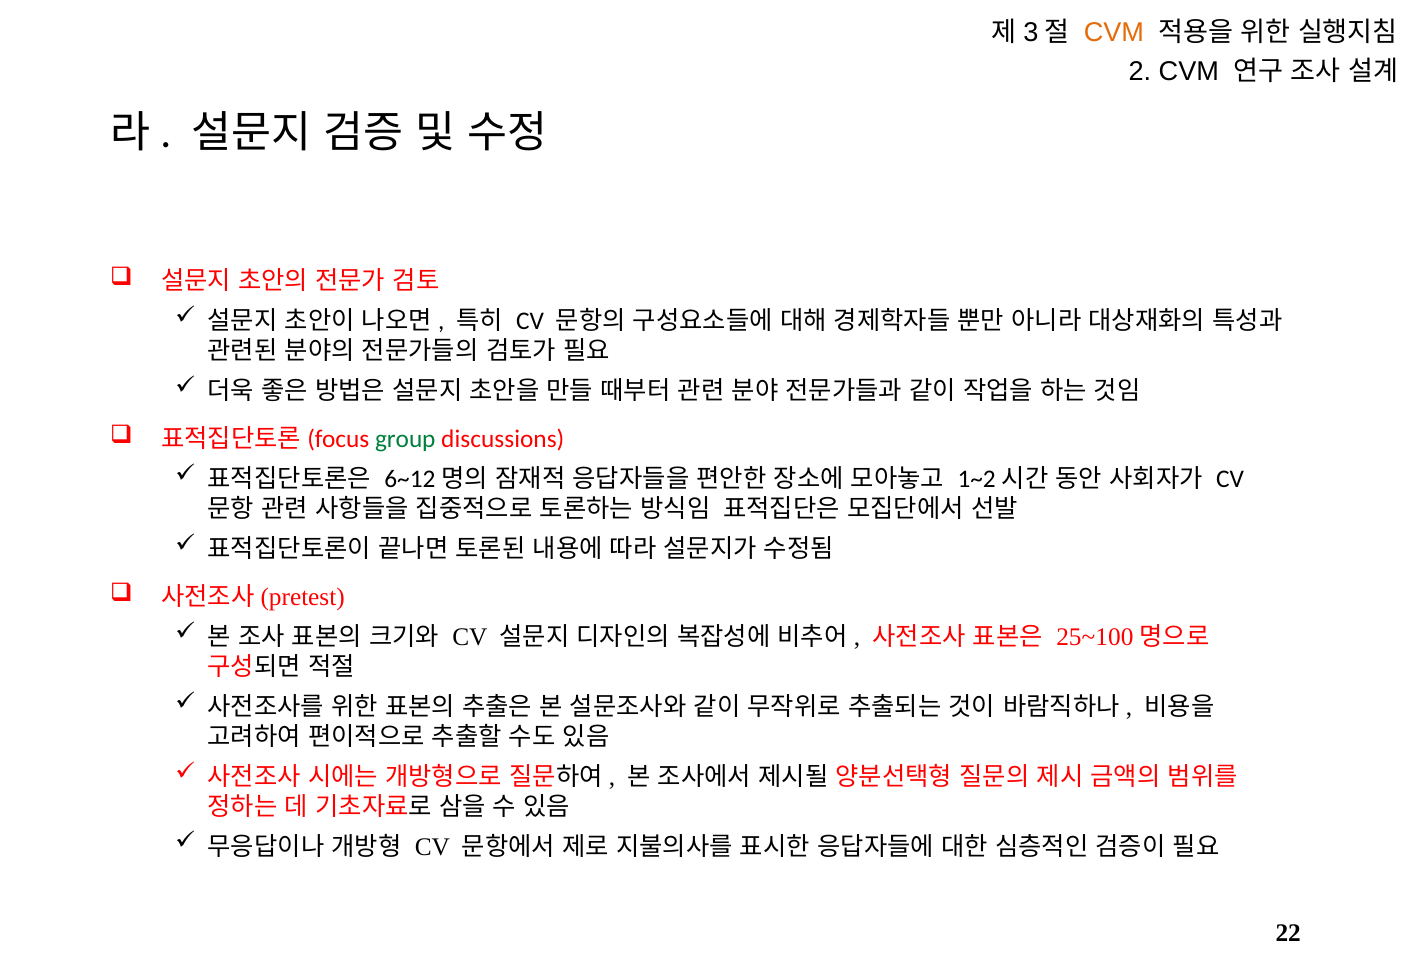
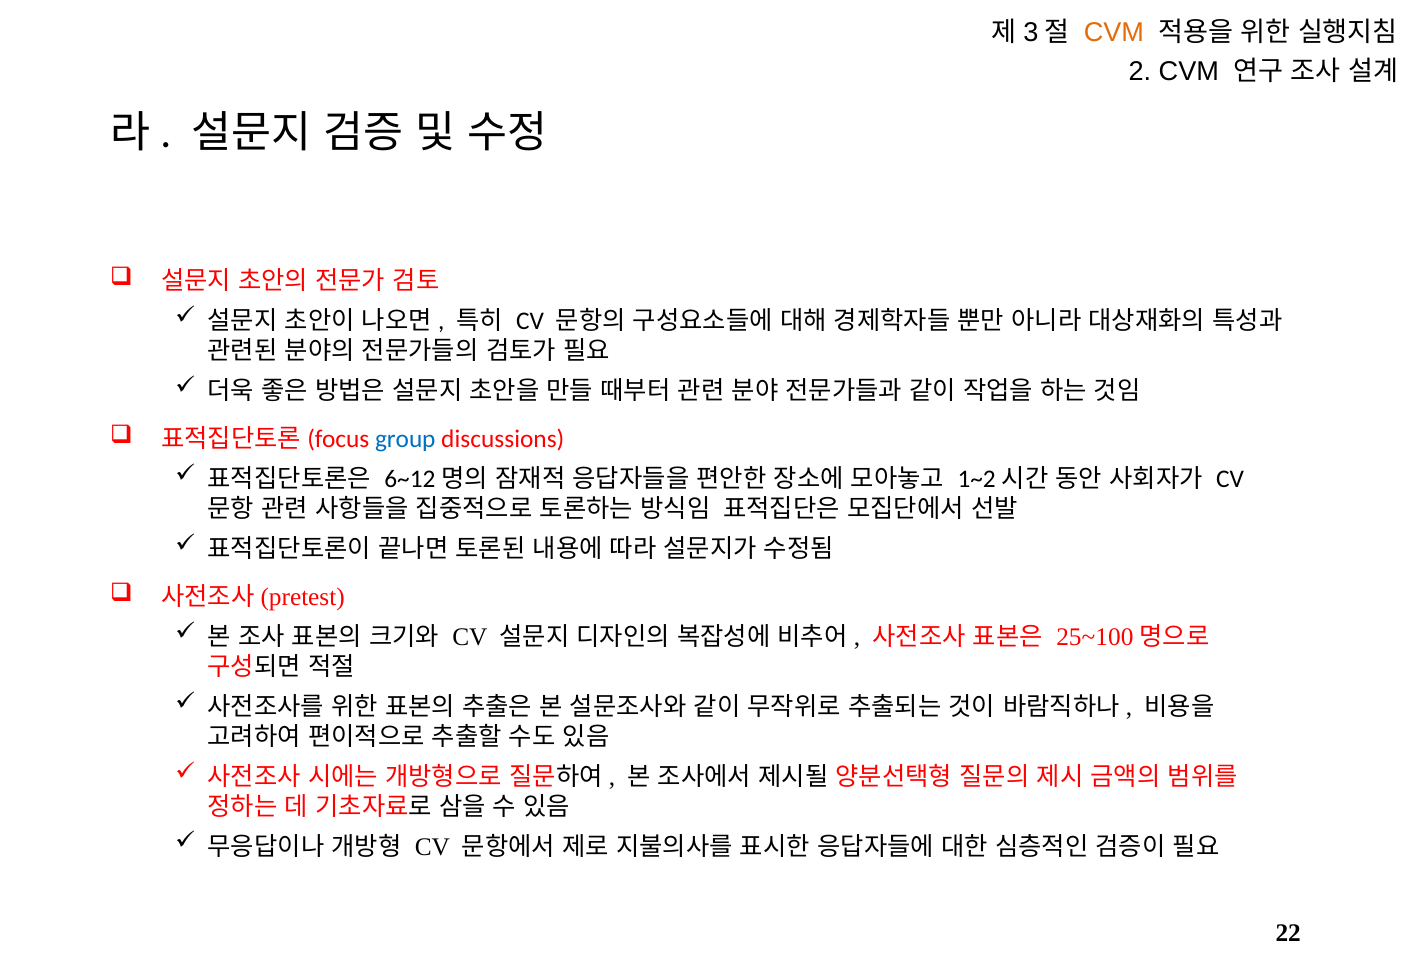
group colour: green -> blue (405, 439)
